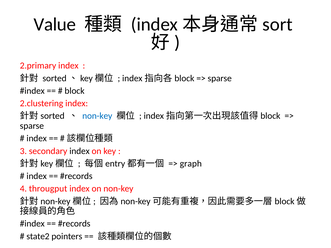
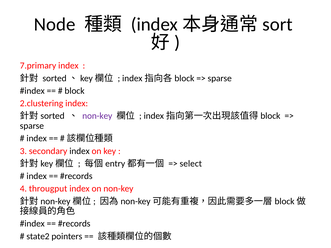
Value: Value -> Node (55, 24)
2.primary: 2.primary -> 7.primary (38, 66)
non-key colour: blue -> purple (97, 116)
graph: graph -> select (191, 164)
